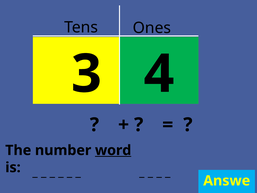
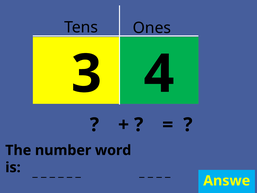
word underline: present -> none (113, 150)
